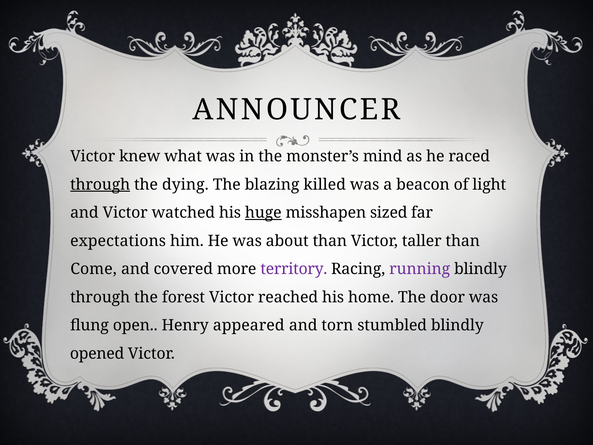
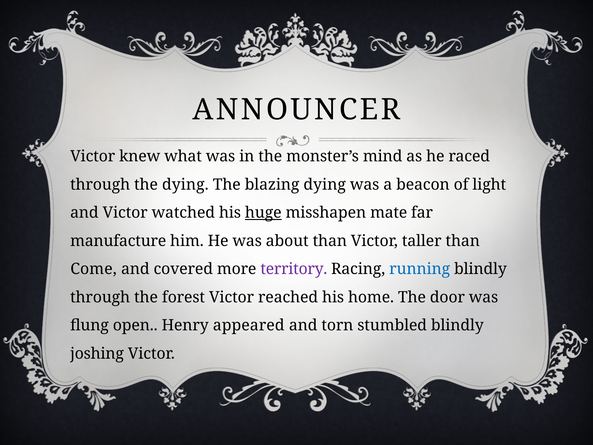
through underline: present -> none (100, 184)
blazing killed: killed -> dying (325, 184)
sized: sized -> mate (389, 213)
expectations: expectations -> manufacture (118, 241)
running colour: purple -> blue (420, 269)
opened: opened -> joshing (97, 353)
